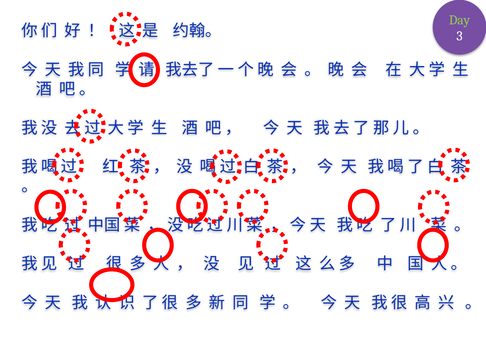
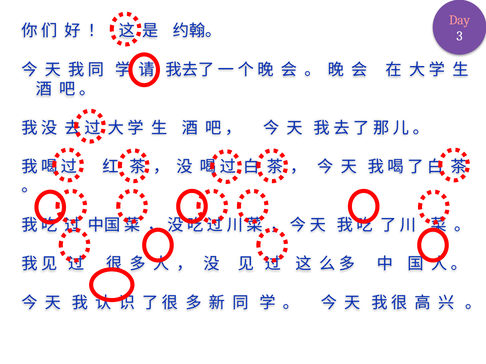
Day colour: light green -> pink (459, 20)
